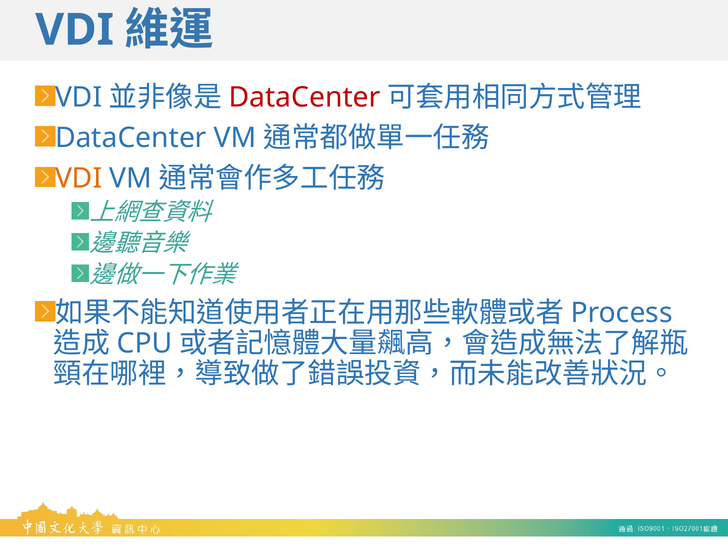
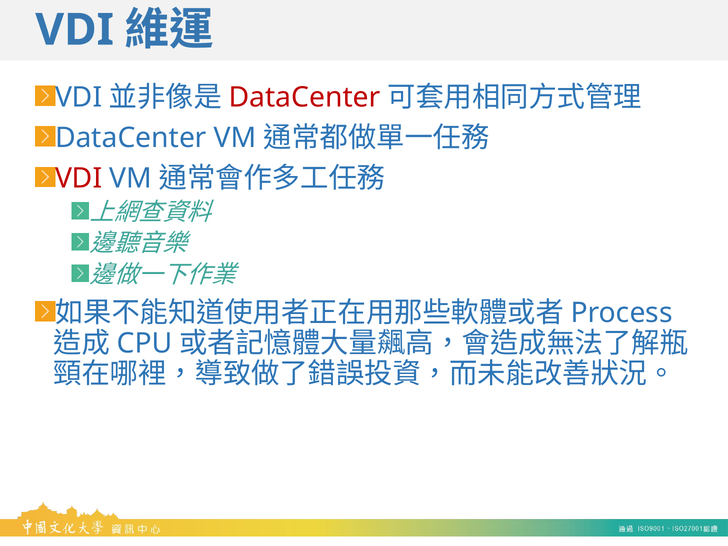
VDI colour: orange -> red (79, 179)
